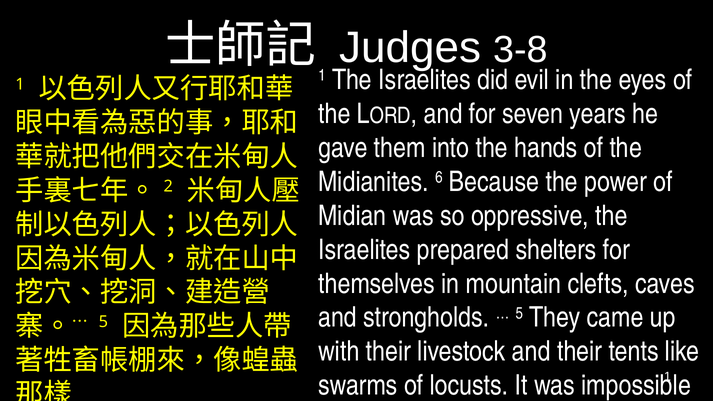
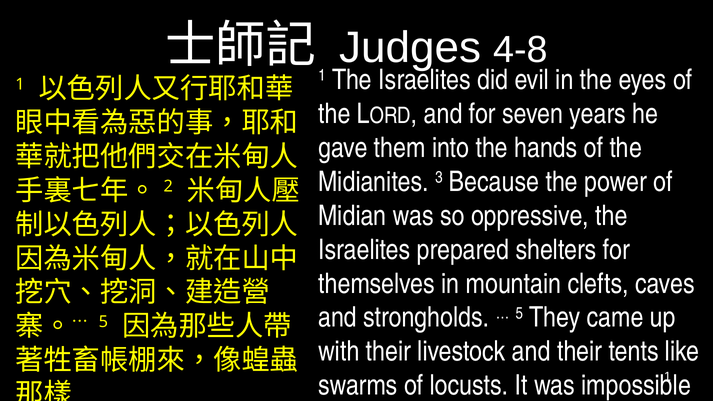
3-8: 3-8 -> 4-8 (521, 50)
6: 6 -> 3 (439, 177)
